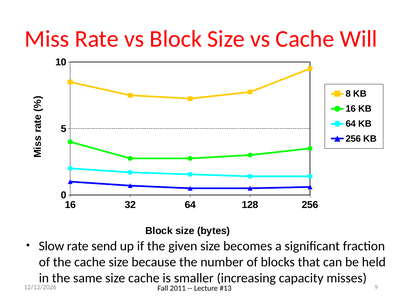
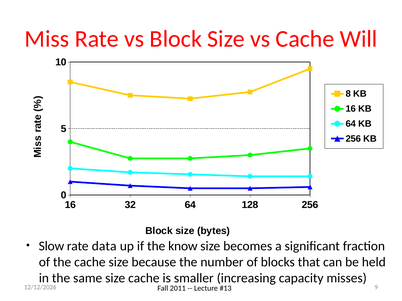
send: send -> data (104, 246)
given: given -> know (183, 246)
